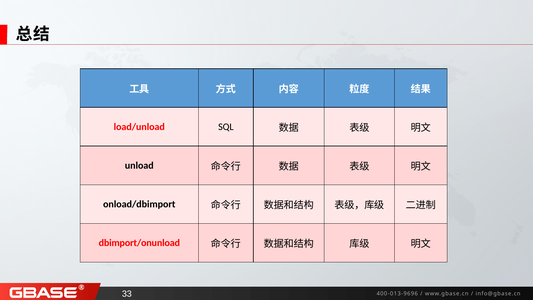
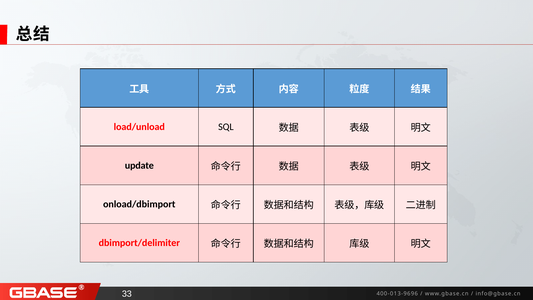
unload: unload -> update (139, 165)
dbimport/onunload: dbimport/onunload -> dbimport/delimiter (139, 243)
